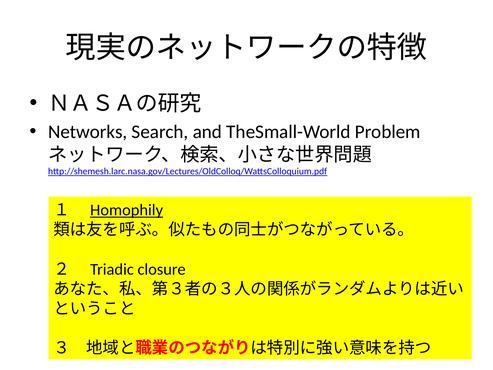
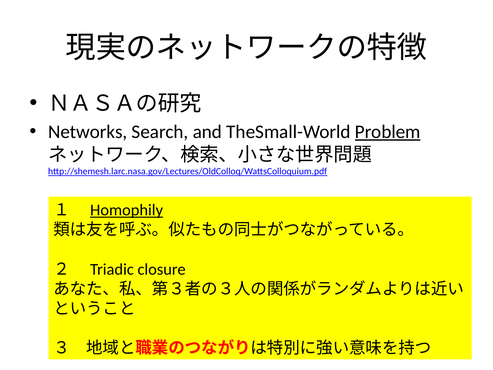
Problem underline: none -> present (388, 132)
